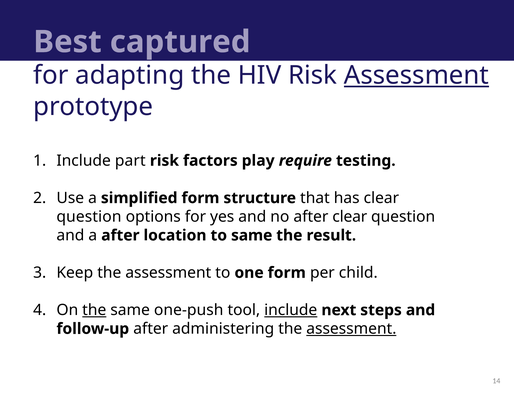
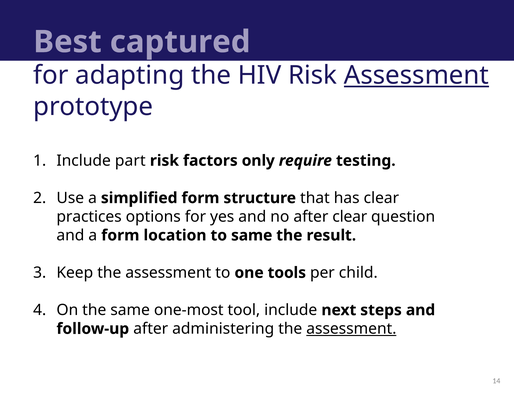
play: play -> only (258, 161)
question: question -> practices (89, 217)
a after: after -> form (120, 235)
one form: form -> tools (287, 273)
the underline: present -> none (94, 310)
one-push: one-push -> one-most (189, 310)
include underline: present -> none (291, 310)
